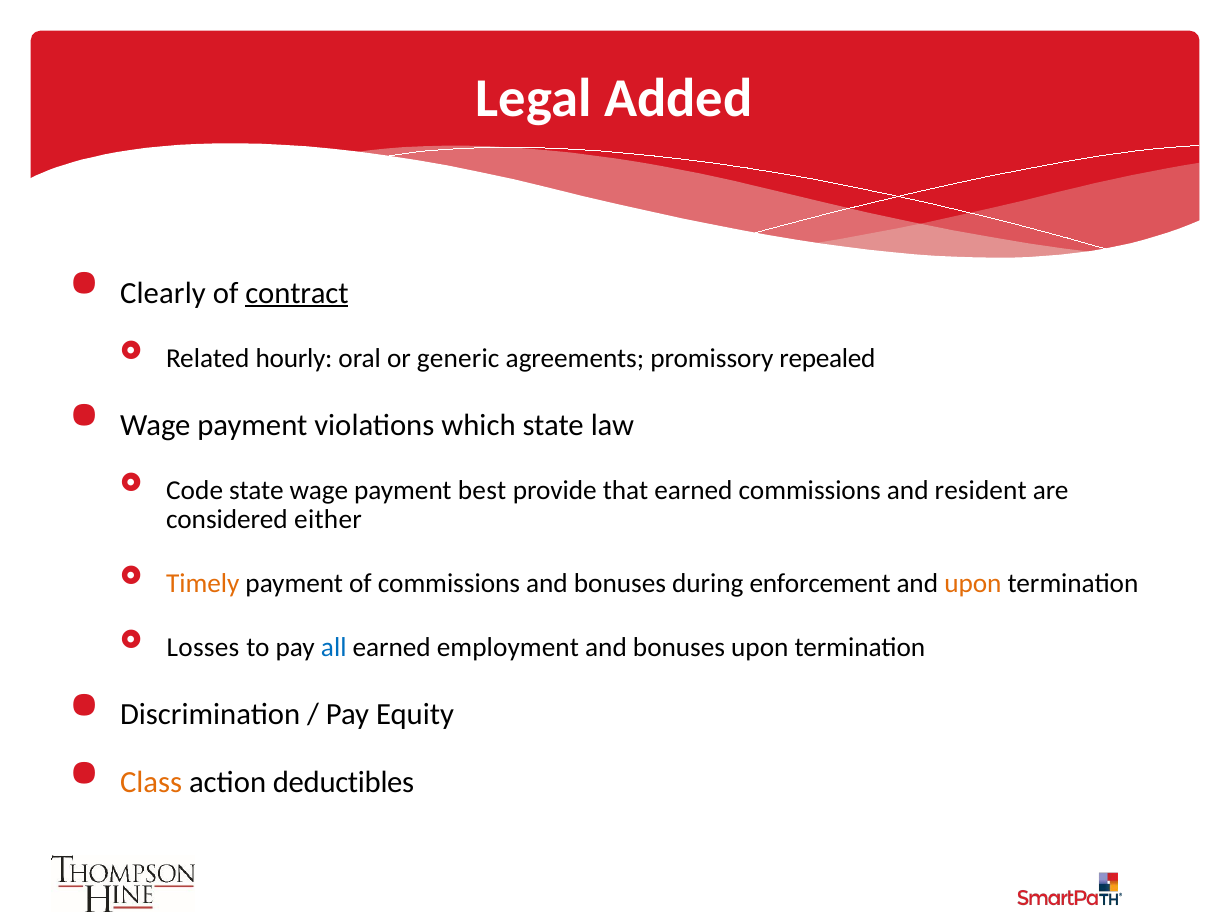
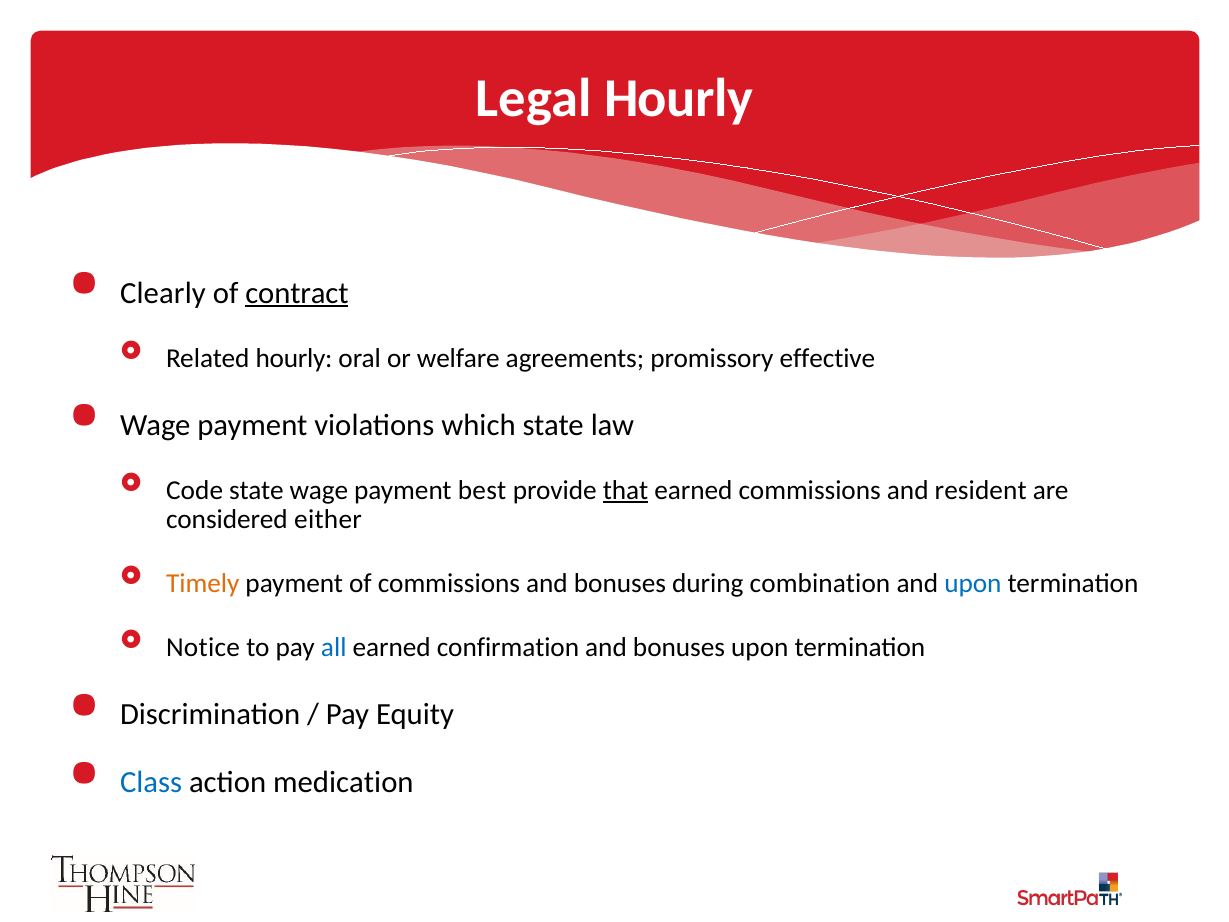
Legal Added: Added -> Hourly (679, 98)
generic: generic -> welfare (458, 358)
repealed: repealed -> effective (827, 358)
that underline: none -> present (625, 490)
enforcement: enforcement -> combination (820, 584)
upon colour: orange -> blue (973, 584)
Losses: Losses -> Notice (203, 647)
employment: employment -> confirmation (508, 647)
Class colour: orange -> blue (151, 782)
deductibles: deductibles -> medication (343, 782)
